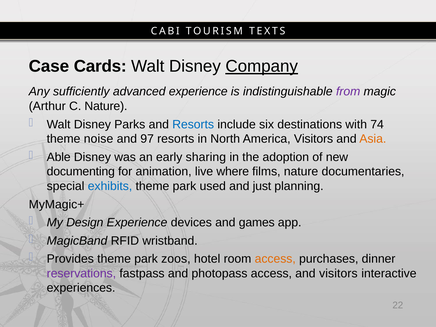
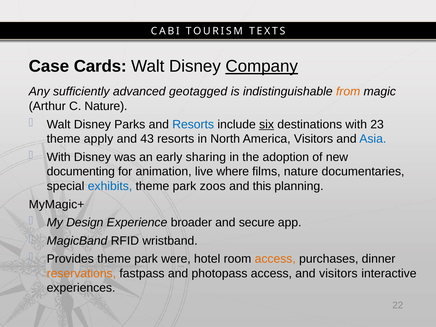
advanced experience: experience -> geotagged (198, 92)
from colour: purple -> orange (348, 92)
six underline: none -> present (267, 124)
74: 74 -> 23 (377, 124)
noise: noise -> apply (99, 139)
97: 97 -> 43 (147, 139)
Asia colour: orange -> blue (373, 139)
Able: Able -> With (59, 157)
used: used -> zoos (213, 186)
just: just -> this (262, 186)
devices: devices -> broader (191, 223)
games: games -> secure (257, 223)
zoos: zoos -> were (176, 259)
reservations colour: purple -> orange (81, 273)
